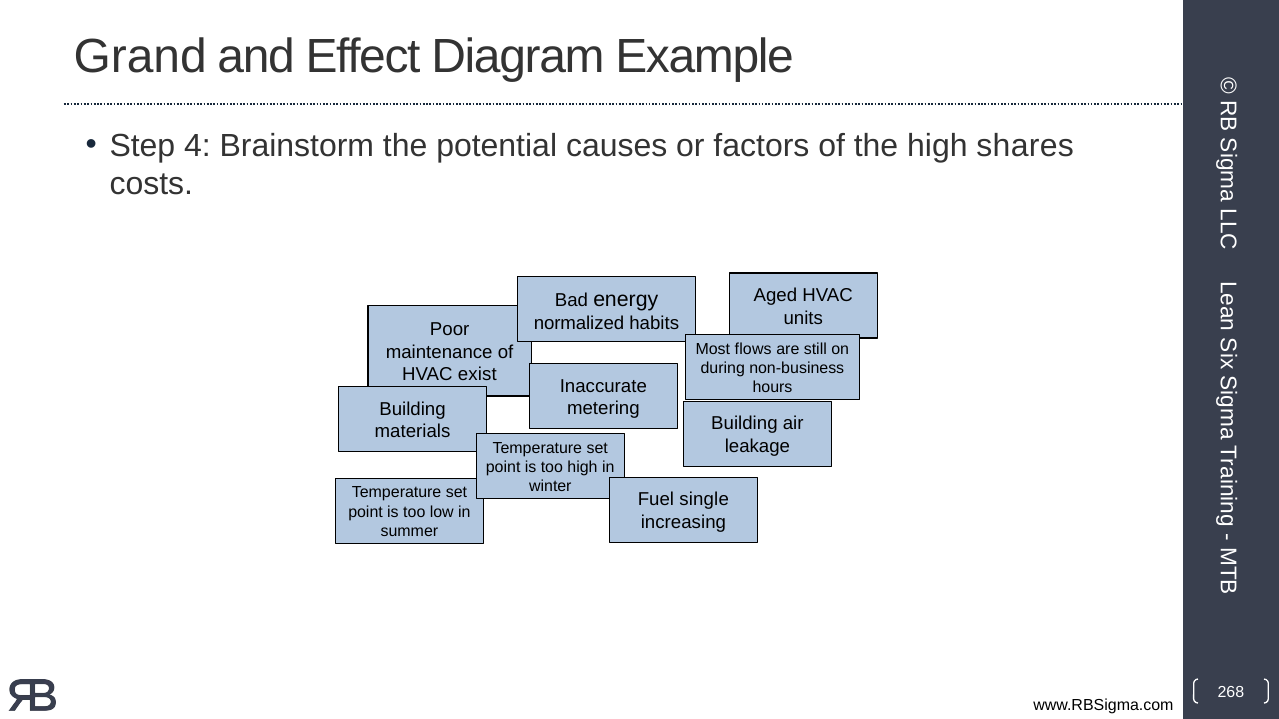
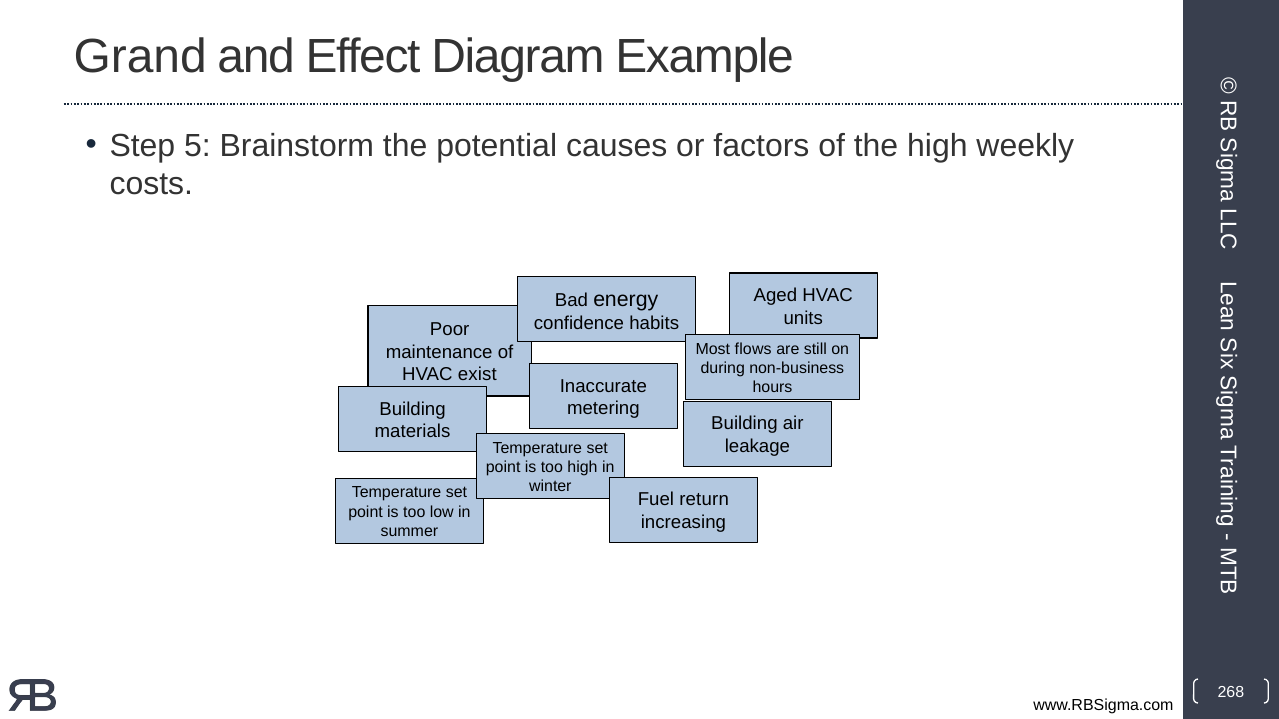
4: 4 -> 5 (197, 146)
shares: shares -> weekly (1025, 146)
normalized: normalized -> confidence (579, 323)
single: single -> return (704, 500)
